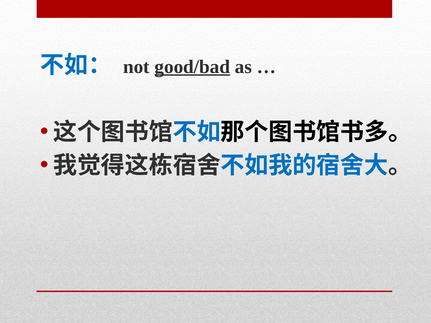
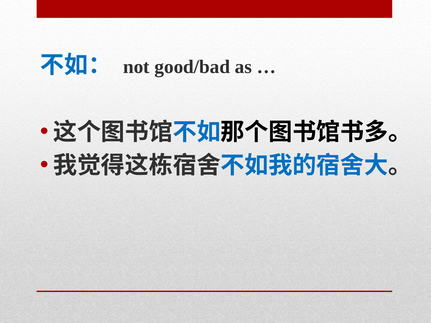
good/bad underline: present -> none (192, 67)
